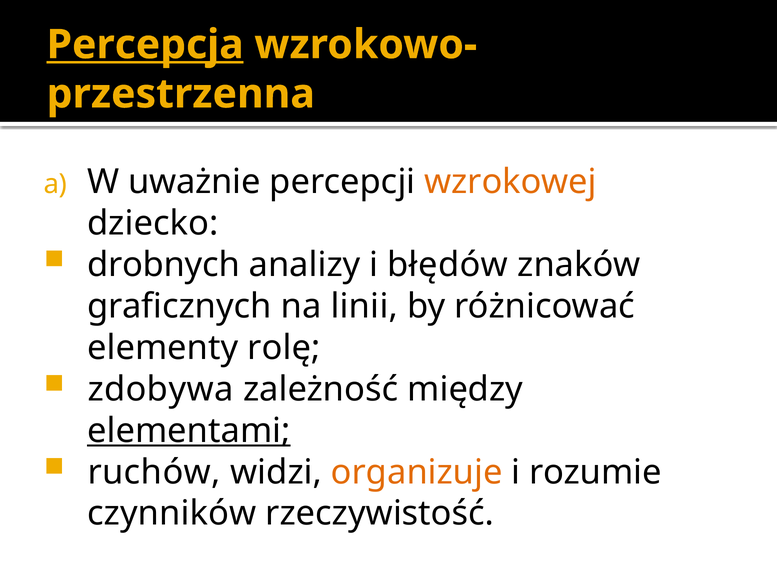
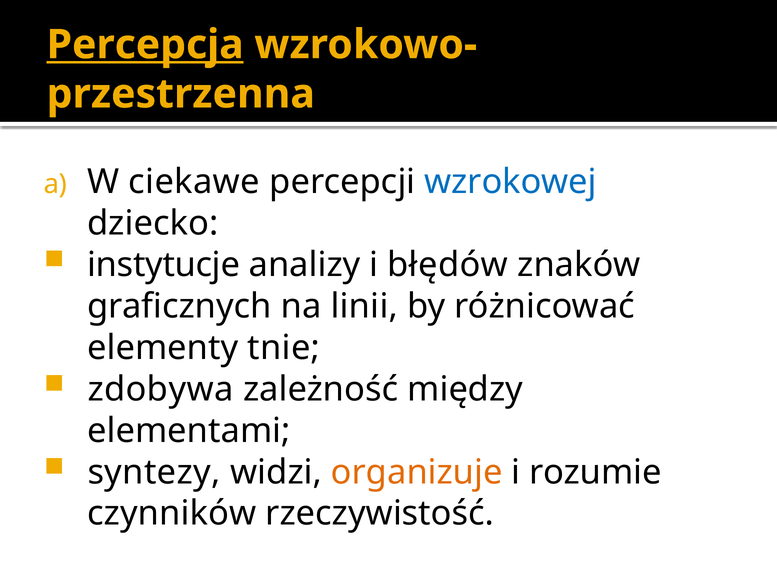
uważnie: uważnie -> ciekawe (194, 182)
wzrokowej colour: orange -> blue (510, 182)
drobnych: drobnych -> instytucje (164, 265)
rolę: rolę -> tnie (284, 348)
elementami underline: present -> none (189, 430)
ruchów: ruchów -> syntezy (154, 472)
